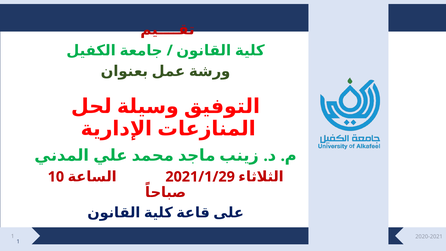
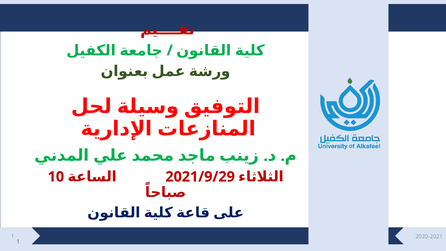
2021/1/29: 2021/1/29 -> 2021/9/29 (200, 177)
